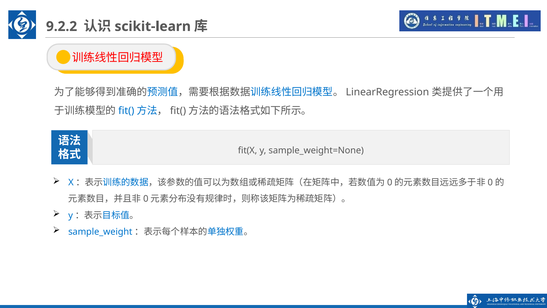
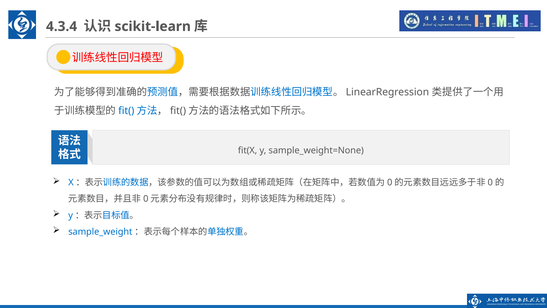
9.2.2: 9.2.2 -> 4.3.4 (62, 26)
